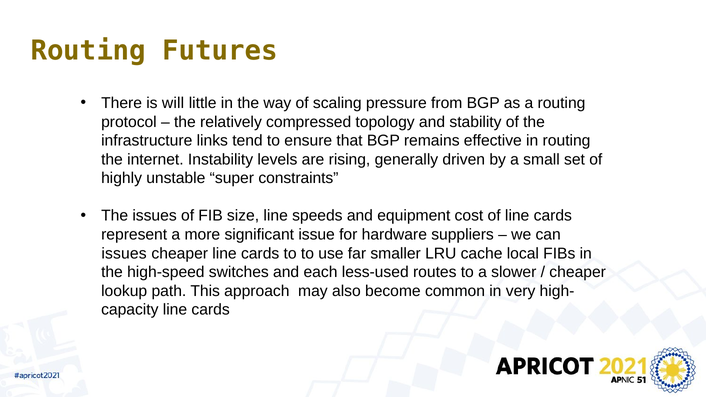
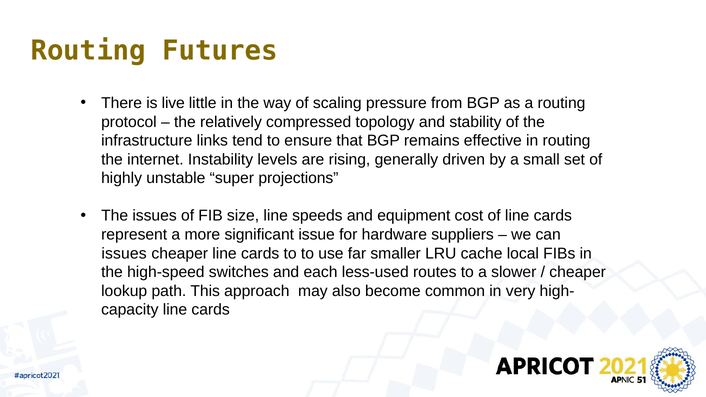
will: will -> live (173, 103)
constraints: constraints -> projections (298, 178)
